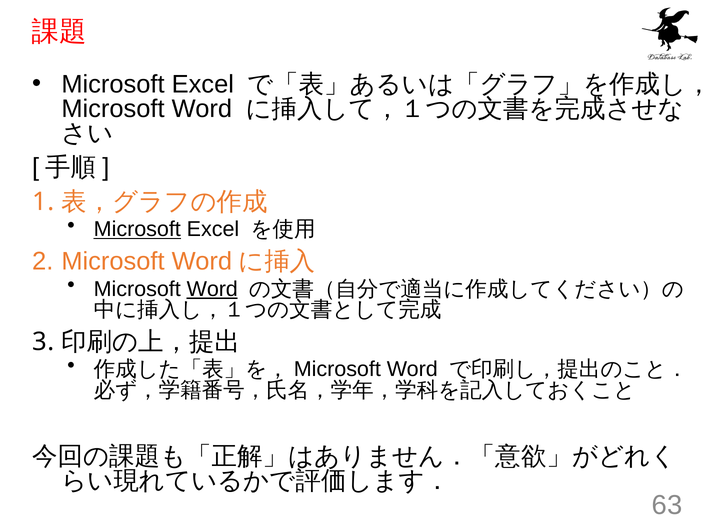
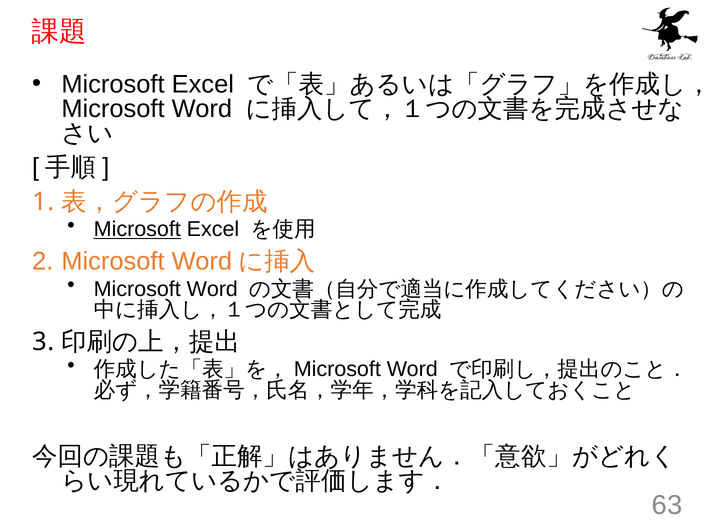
Word underline: present -> none (212, 289)
